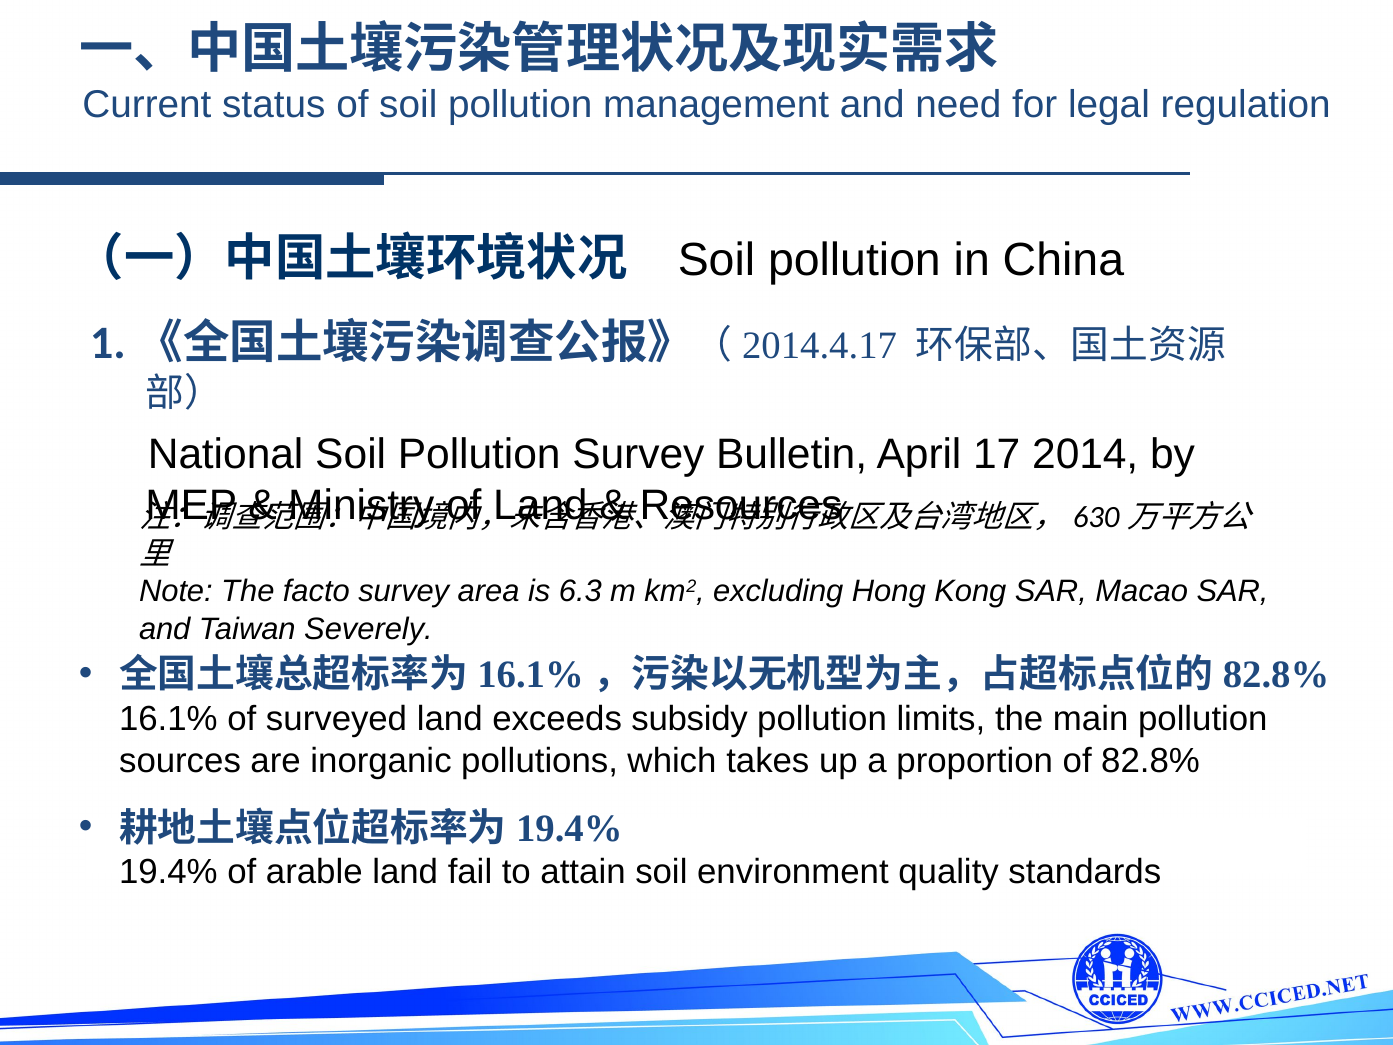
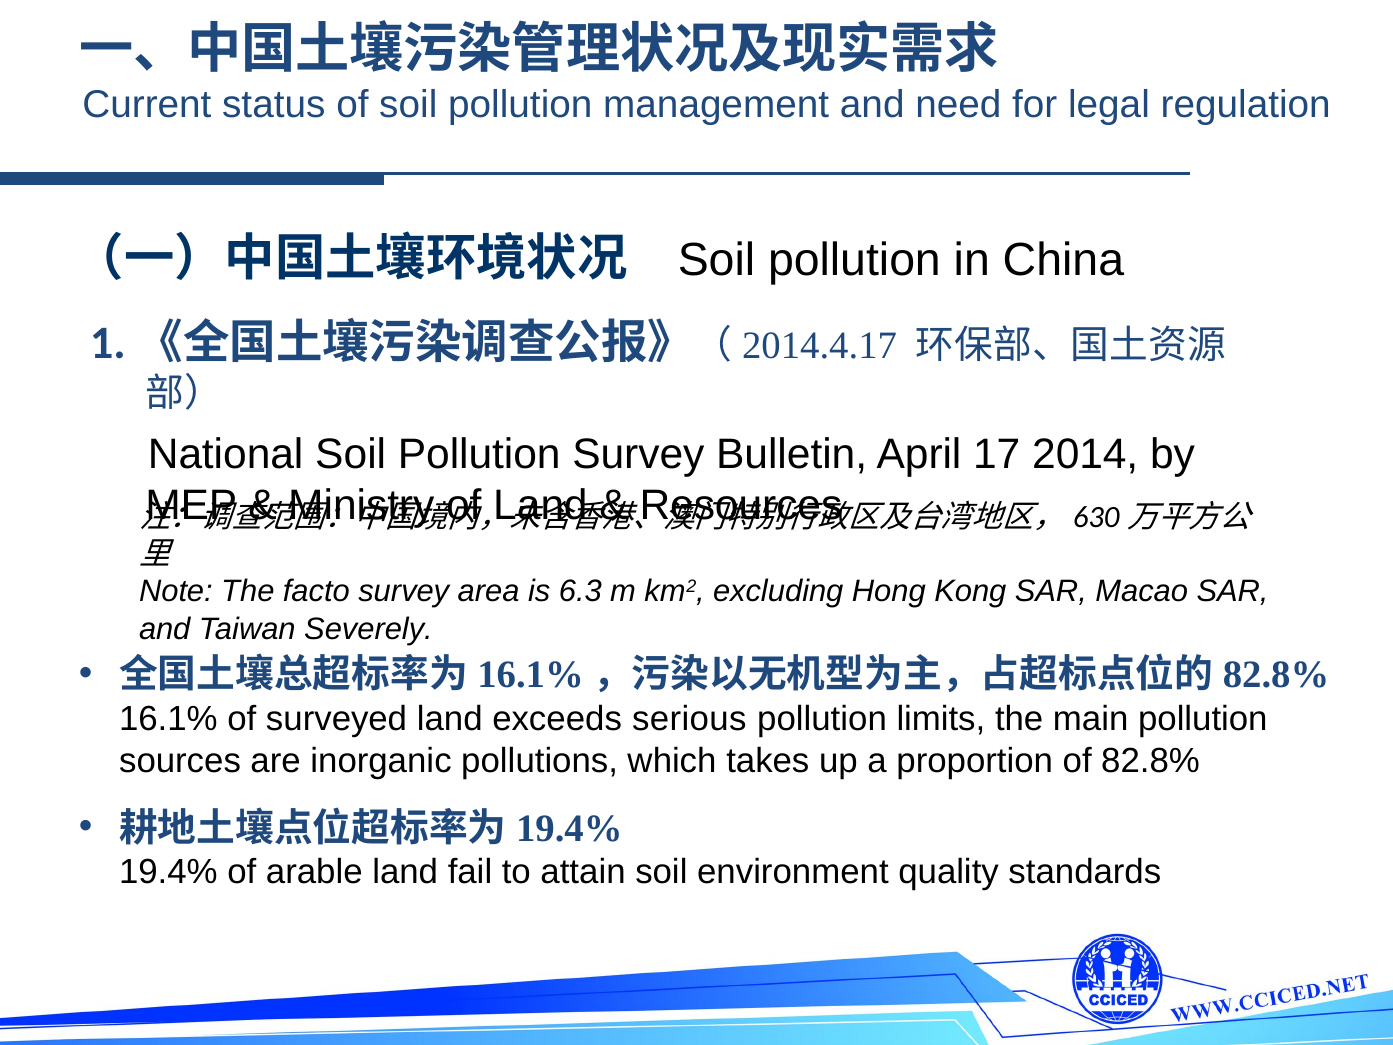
subsidy: subsidy -> serious (689, 719)
